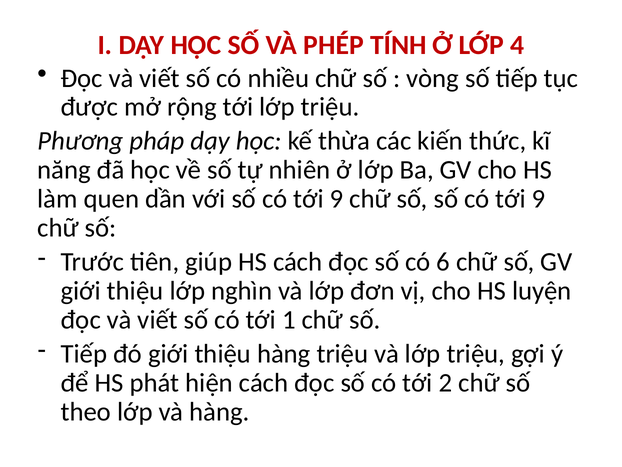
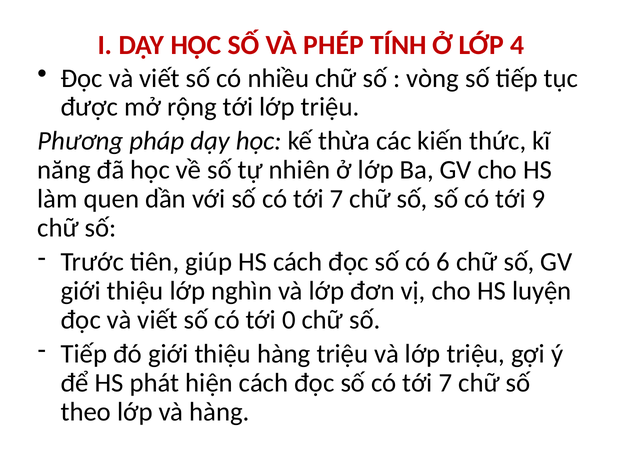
9: 9 -> 7 (336, 199)
1: 1 -> 0 (289, 320)
2: 2 -> 7 (445, 382)
